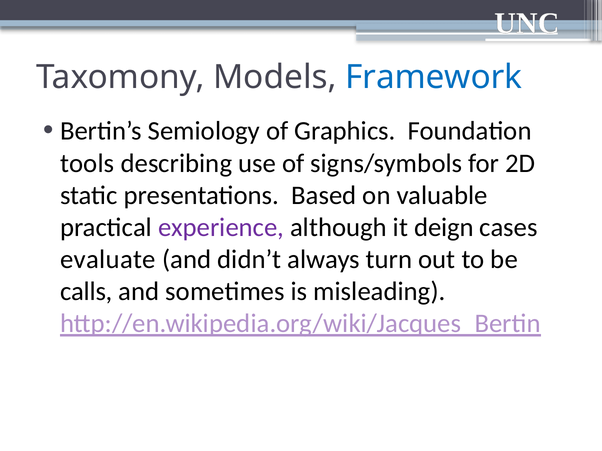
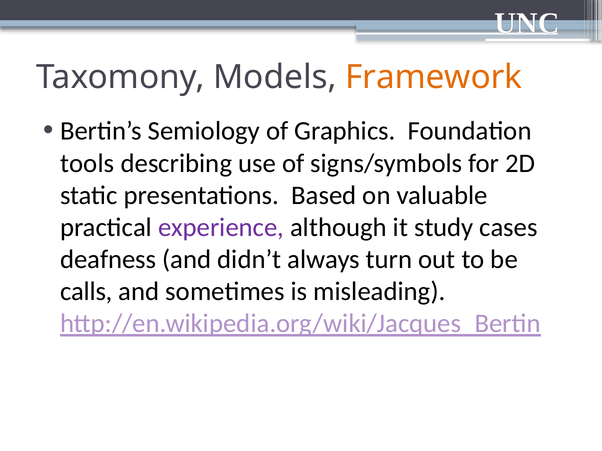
Framework colour: blue -> orange (434, 78)
deign: deign -> study (444, 228)
evaluate: evaluate -> deafness (108, 260)
